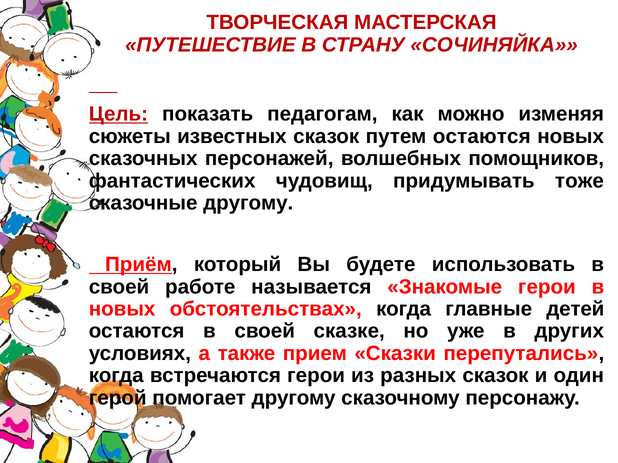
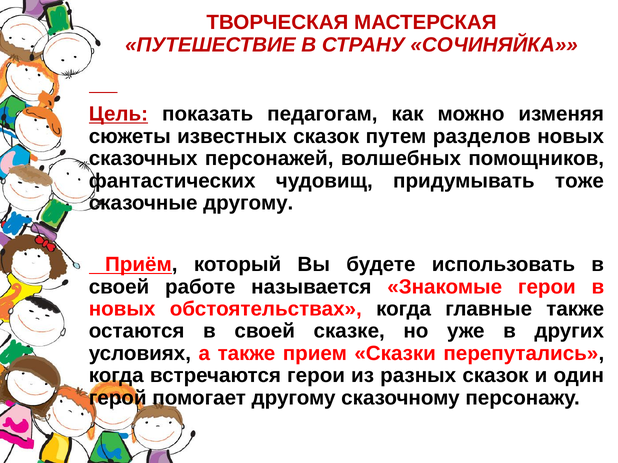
путем остаются: остаются -> разделов (482, 136)
главные детей: детей -> также (575, 309)
